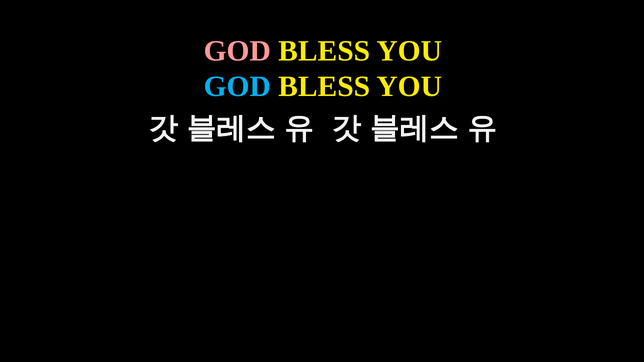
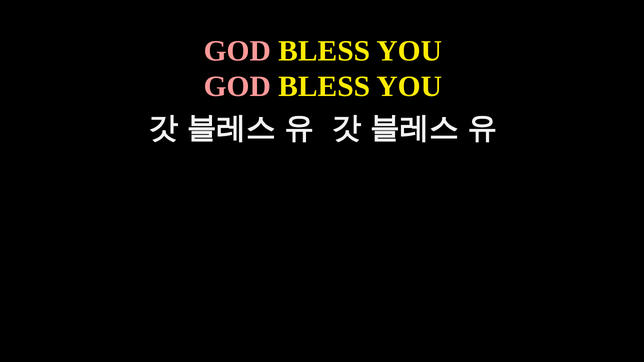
GOD colour: light blue -> pink (237, 87)
